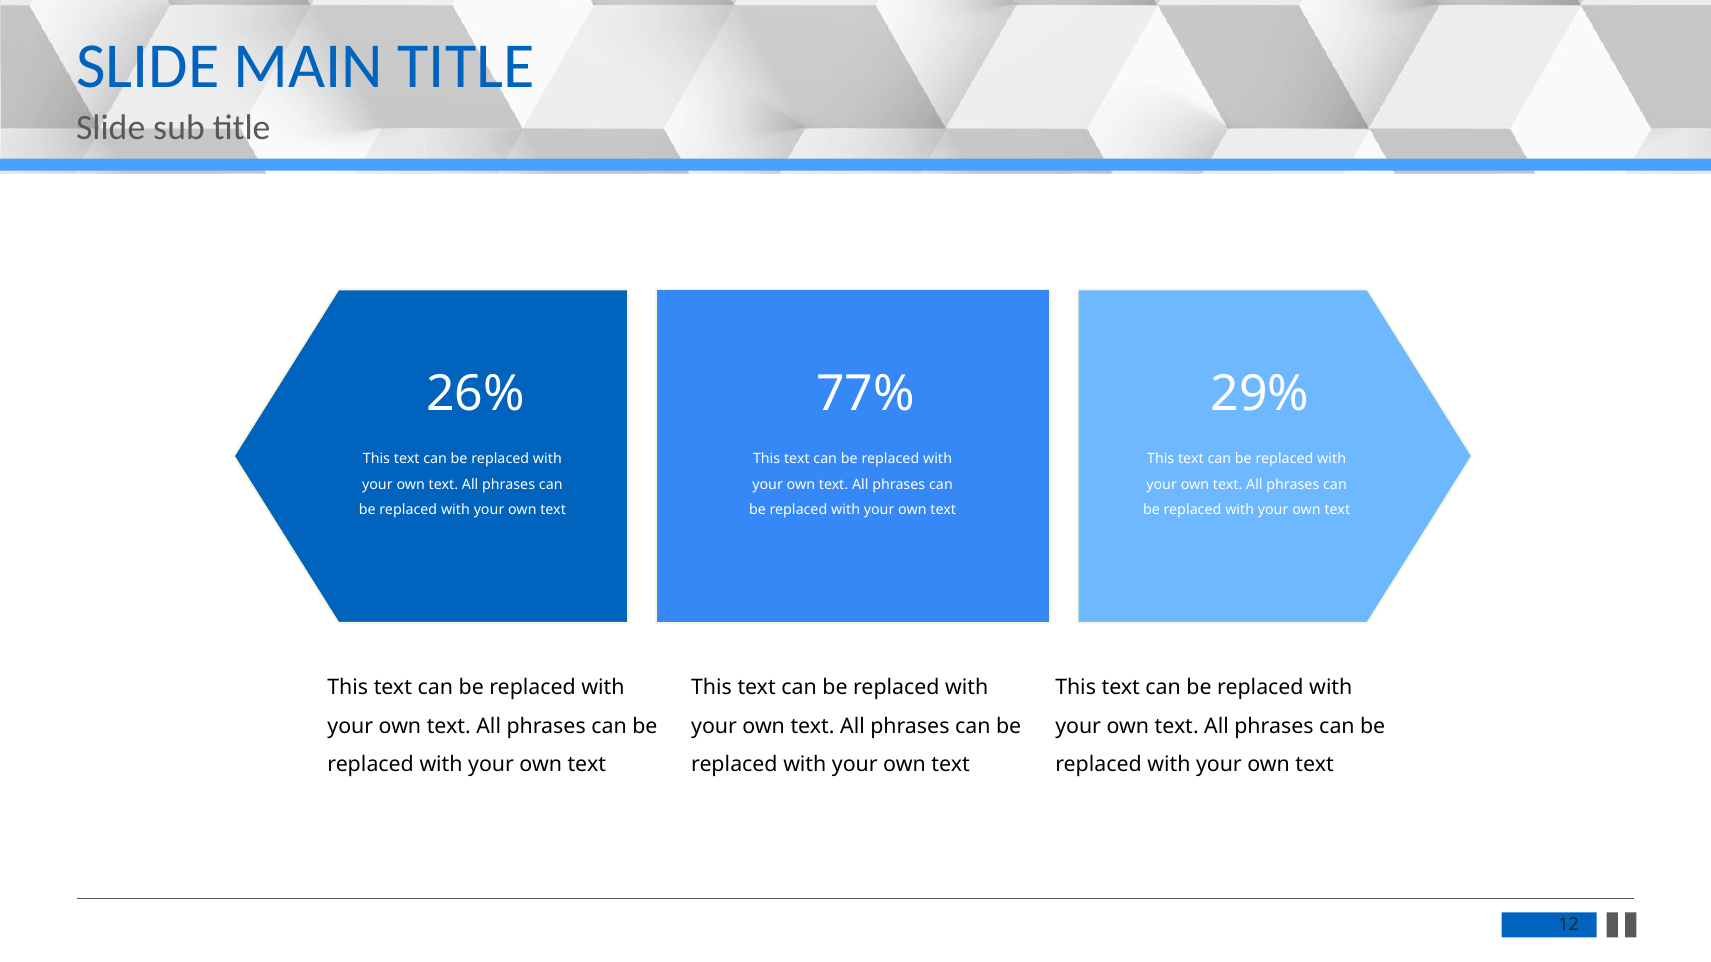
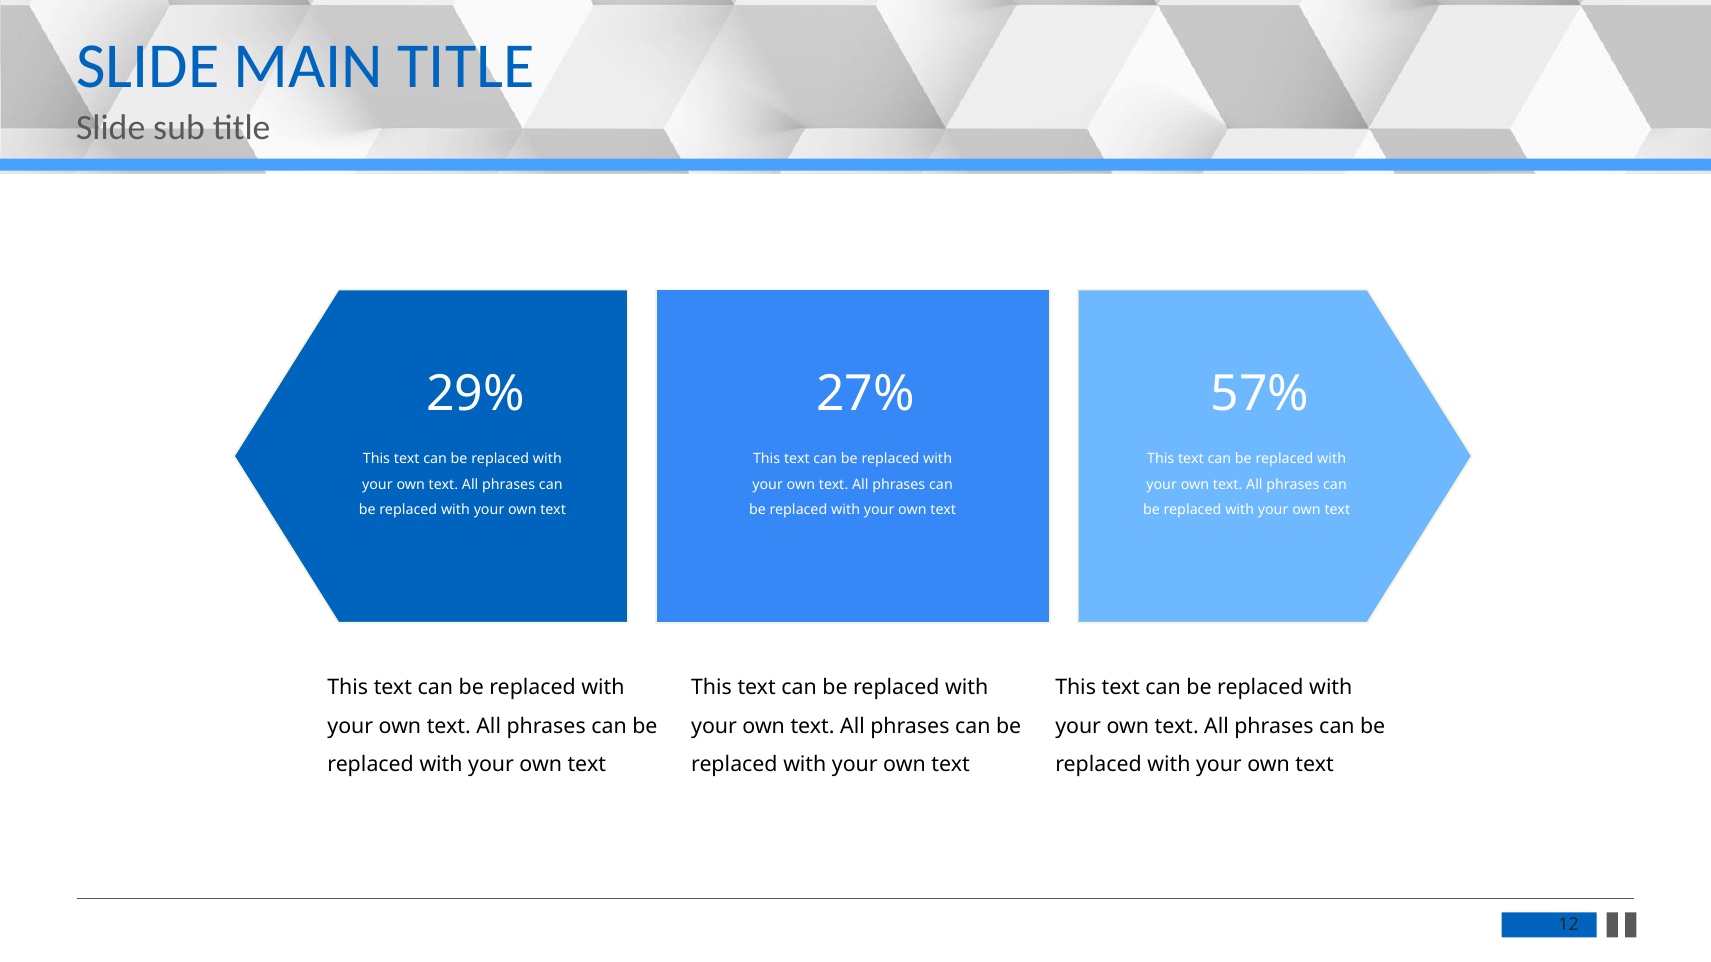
26%: 26% -> 29% (475, 394)
77%: 77% -> 27% (866, 394)
29%: 29% -> 57% (1260, 394)
